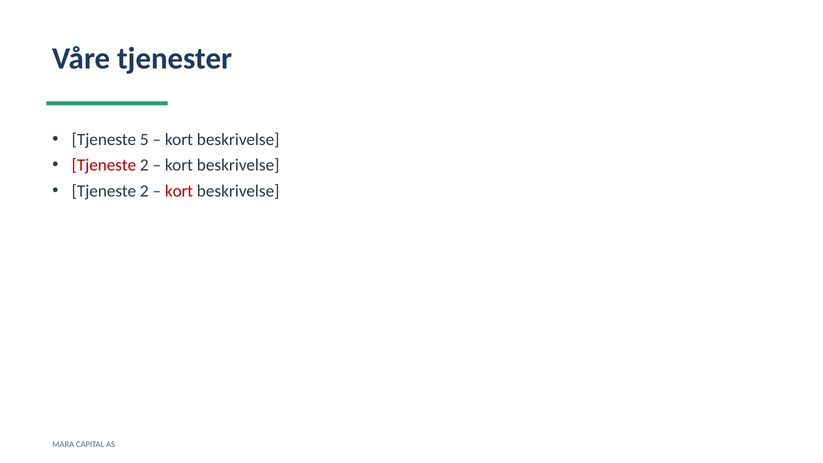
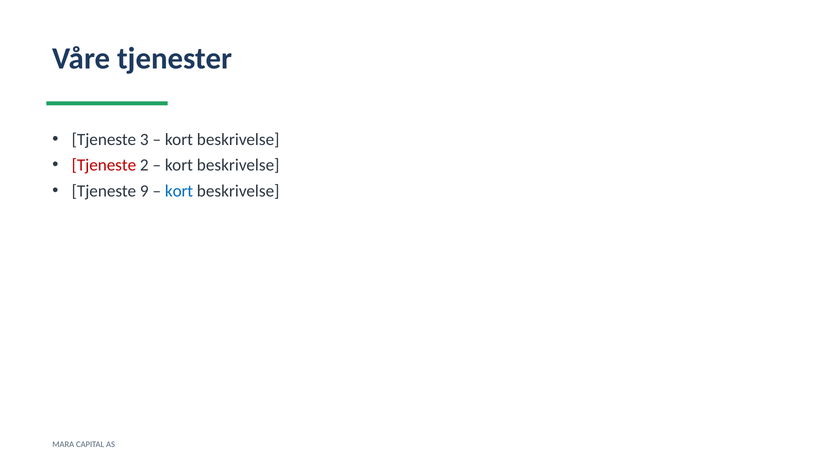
5: 5 -> 3 (144, 139)
2: 2 -> 9 (144, 191)
kort colour: red -> blue (179, 191)
